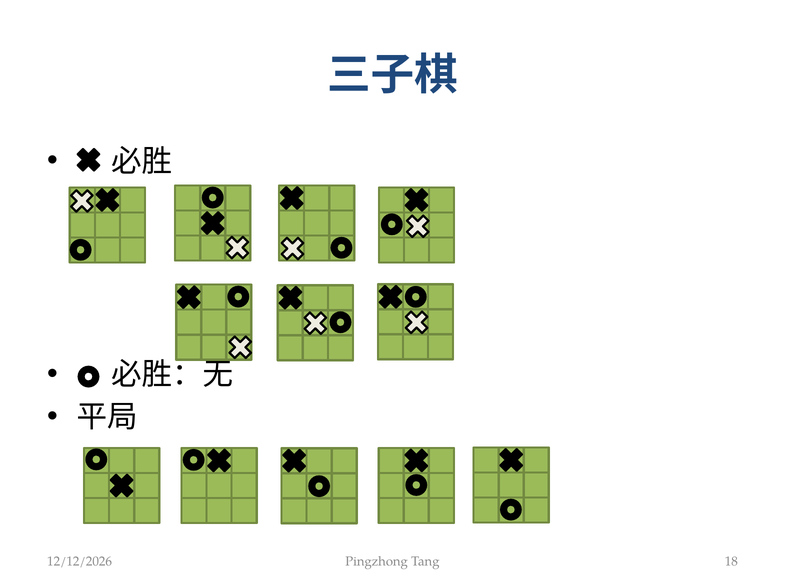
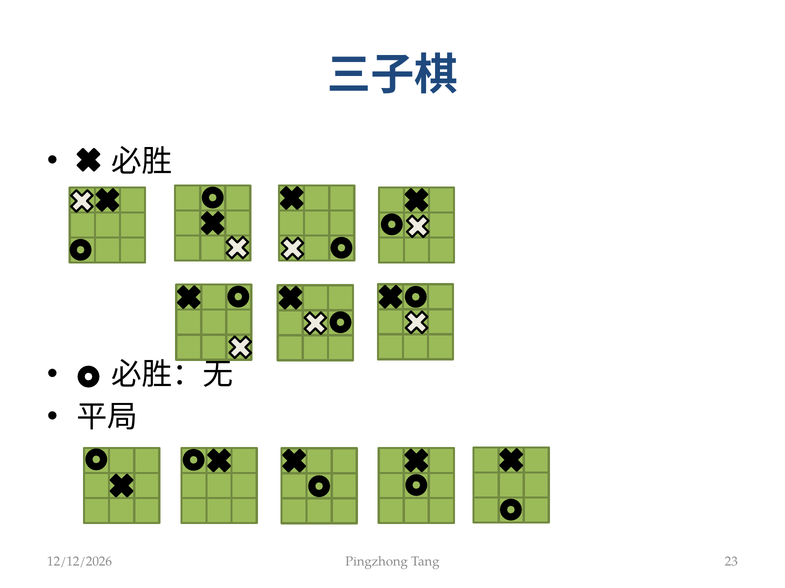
18: 18 -> 23 (731, 562)
